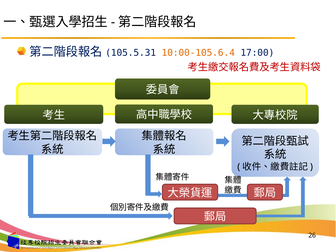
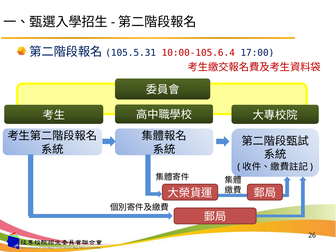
10:00-105.6.4 colour: orange -> red (198, 53)
